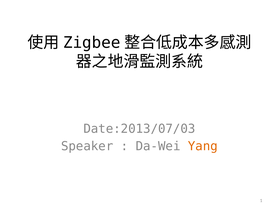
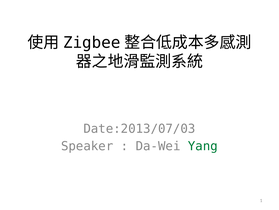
Yang colour: orange -> green (203, 146)
